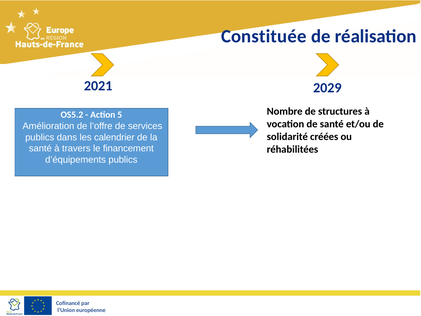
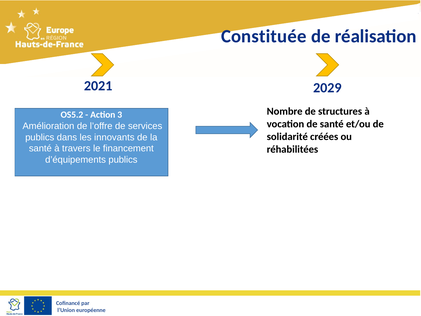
5: 5 -> 3 (120, 115)
calendrier: calendrier -> innovants (114, 137)
